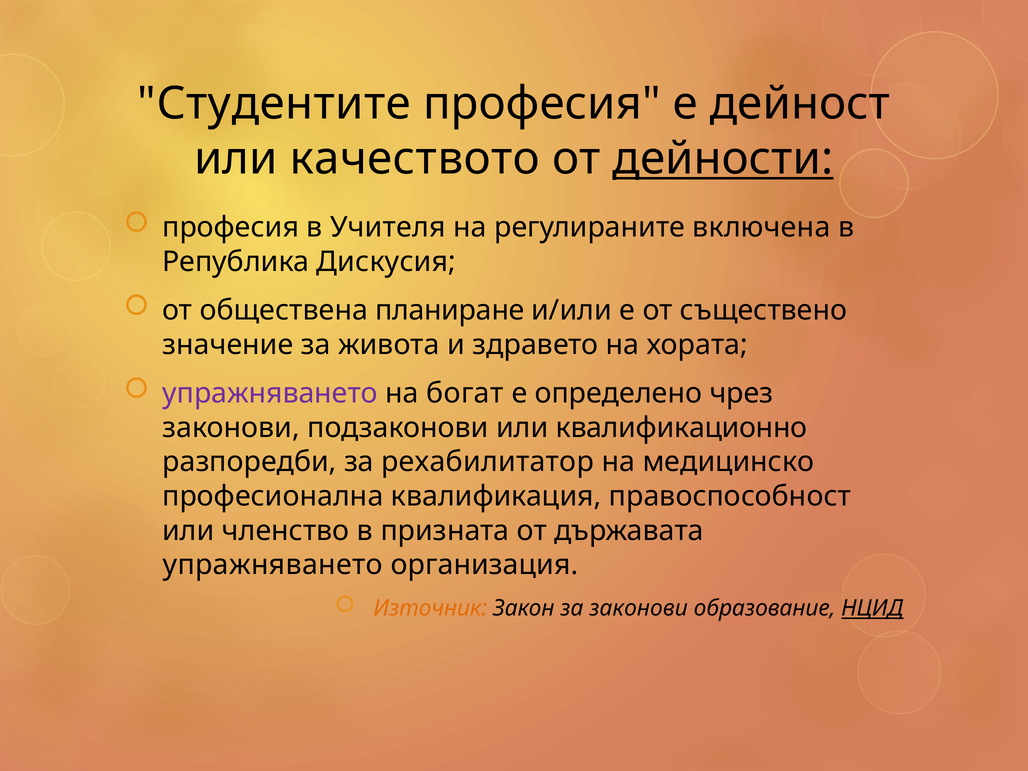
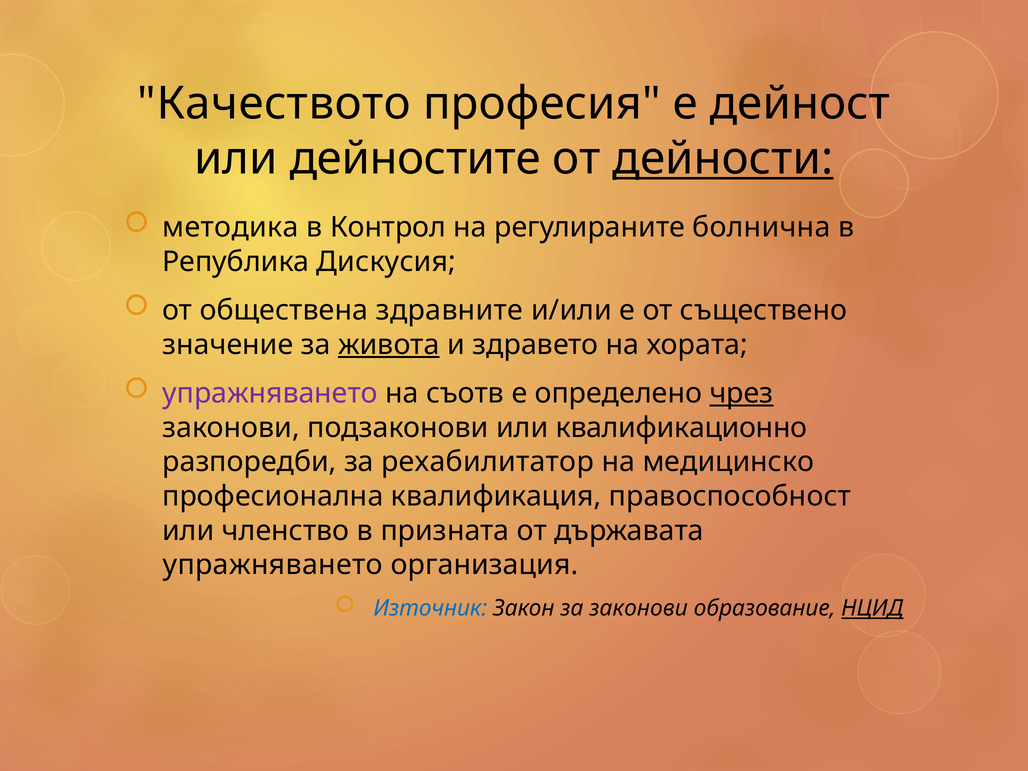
Студентите: Студентите -> Качеството (274, 104)
качеството: качеството -> дейностите (415, 159)
професия: професия -> методика (231, 227)
Учителя: Учителя -> Контрол (388, 227)
включена: включена -> болнична (761, 227)
планиране: планиране -> здравните (450, 310)
живота underline: none -> present (389, 345)
богат: богат -> съотв (465, 393)
чрез underline: none -> present (741, 393)
Източник colour: orange -> blue (430, 608)
